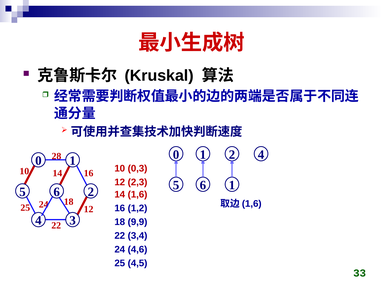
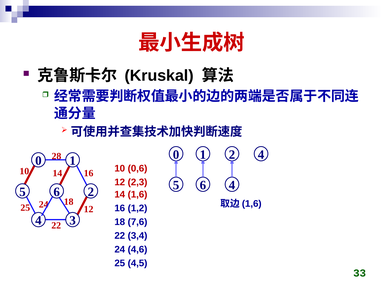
0,3: 0,3 -> 0,6 (138, 169)
1: 1 -> 4 (232, 185)
9,9: 9,9 -> 7,6 (138, 222)
